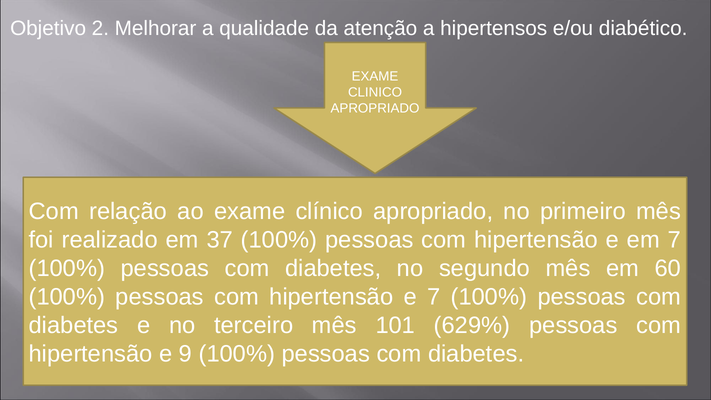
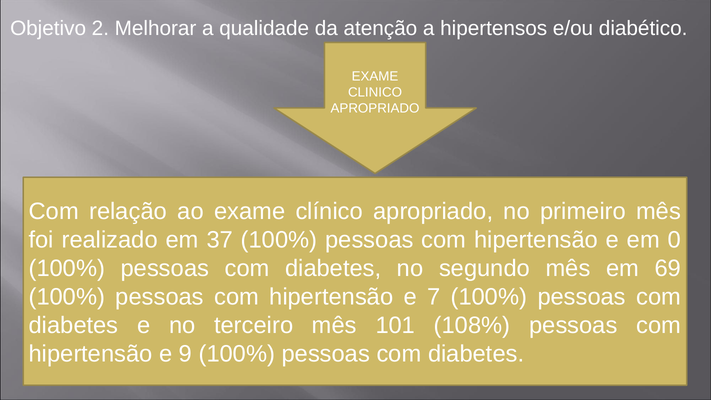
em 7: 7 -> 0 (674, 240)
60: 60 -> 69 (668, 268)
629%: 629% -> 108% (472, 325)
